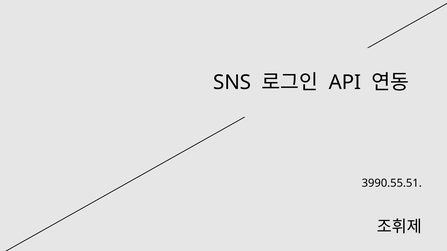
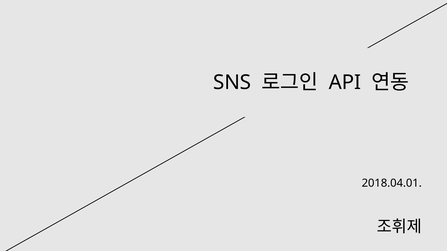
3990.55.51: 3990.55.51 -> 2018.04.01 (392, 184)
